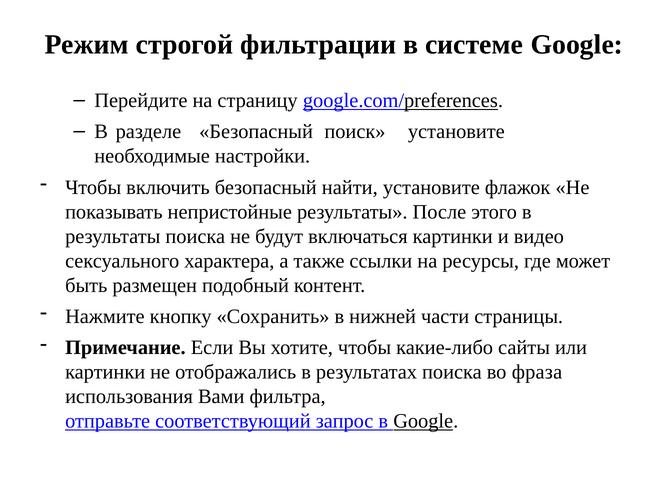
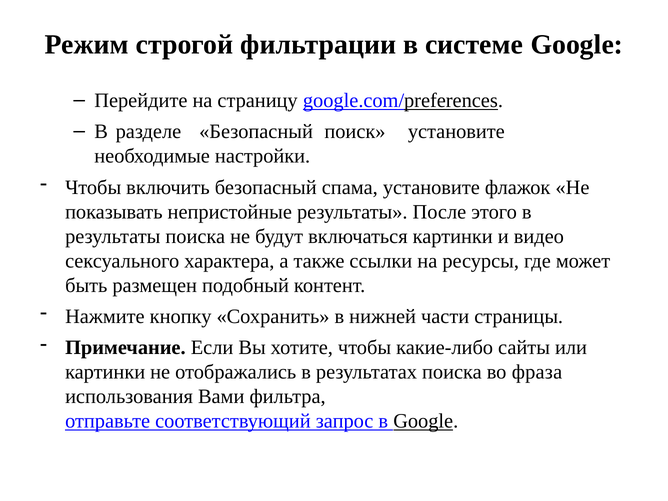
найти: найти -> спама (350, 187)
